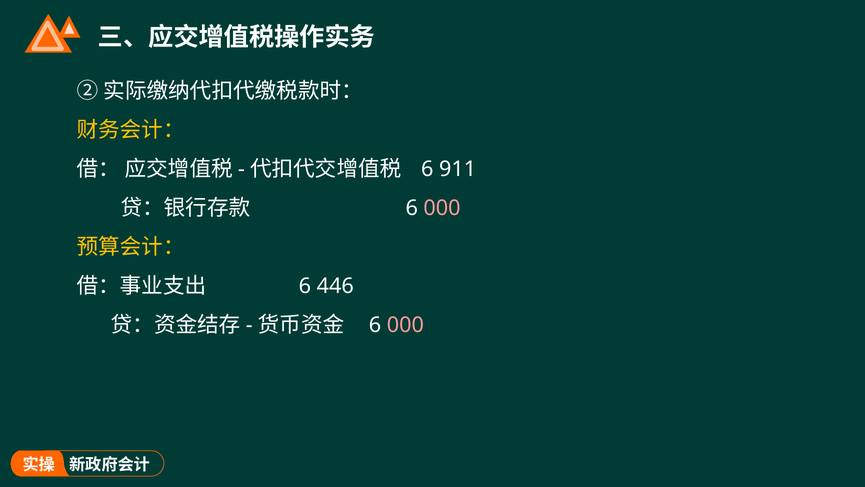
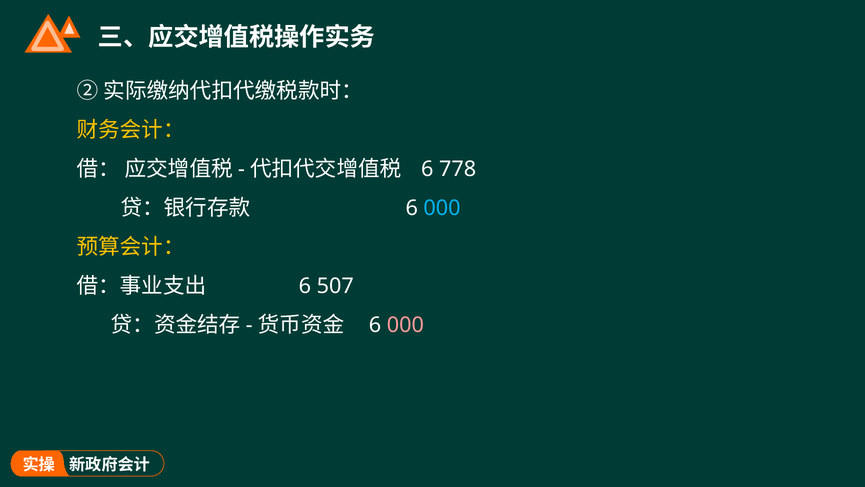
911: 911 -> 778 (458, 169)
000 colour: pink -> light blue (442, 208)
446: 446 -> 507 (335, 286)
